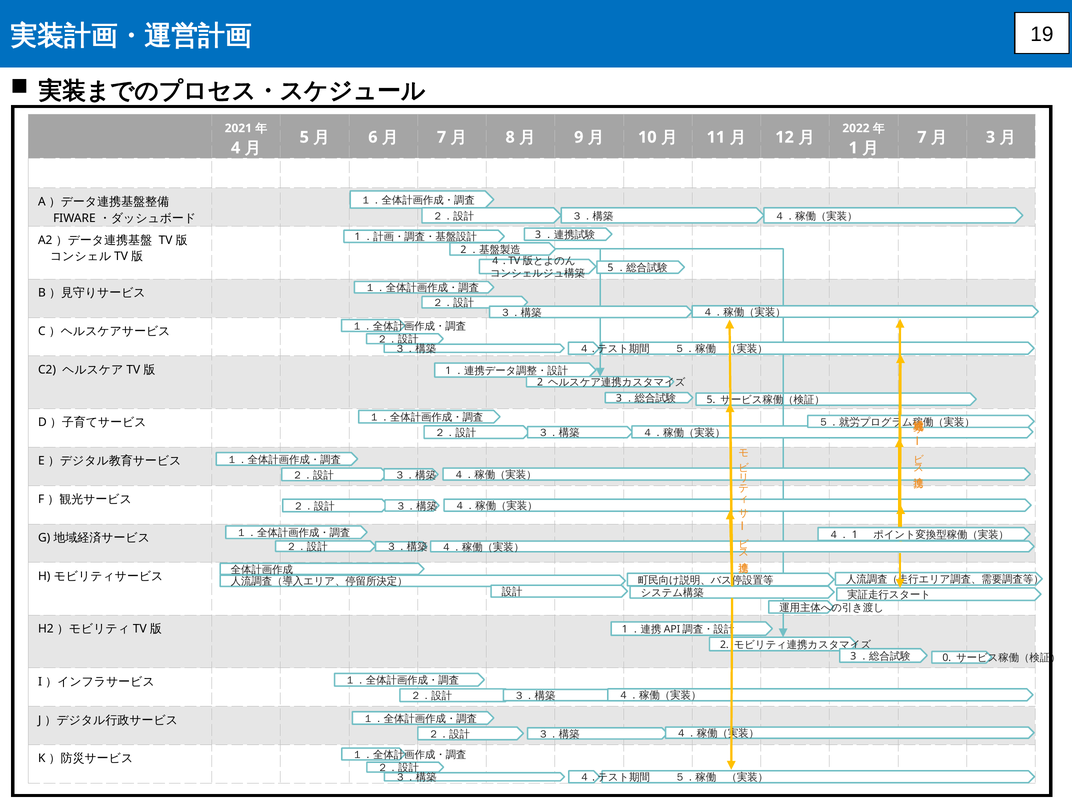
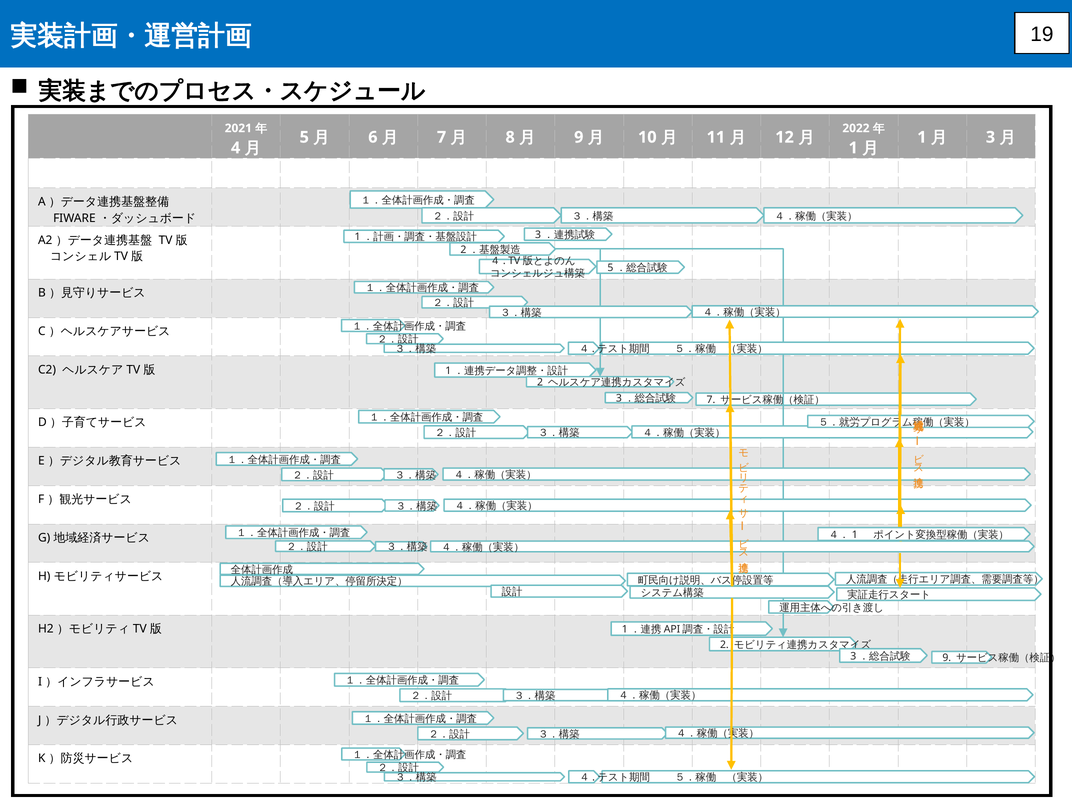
7: 7 -> 1 (922, 137)
5: 5 -> 7 (711, 400)
0: 0 -> 9 (947, 658)
